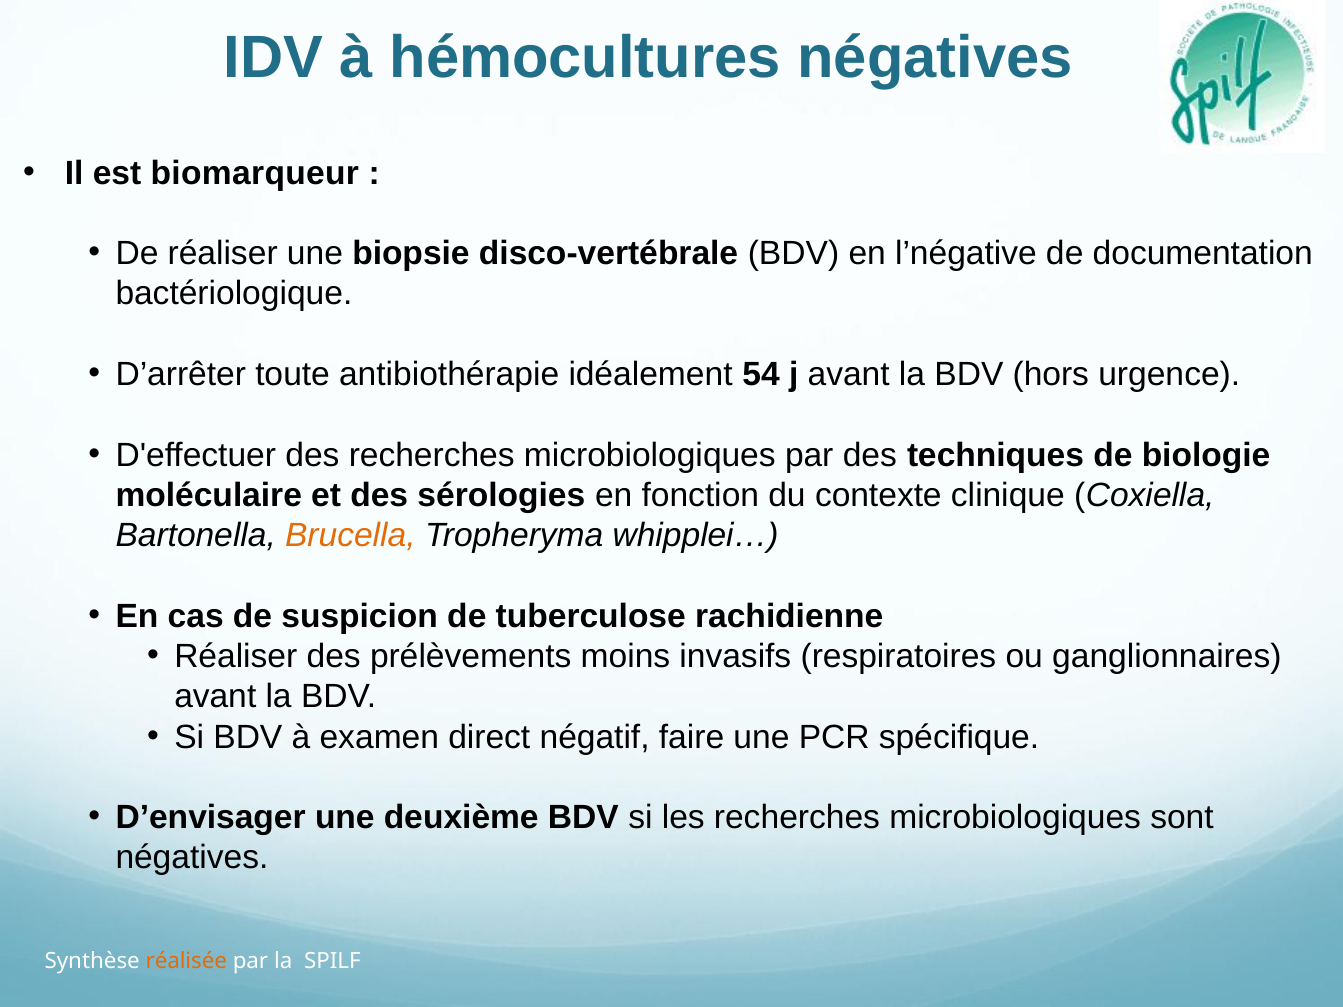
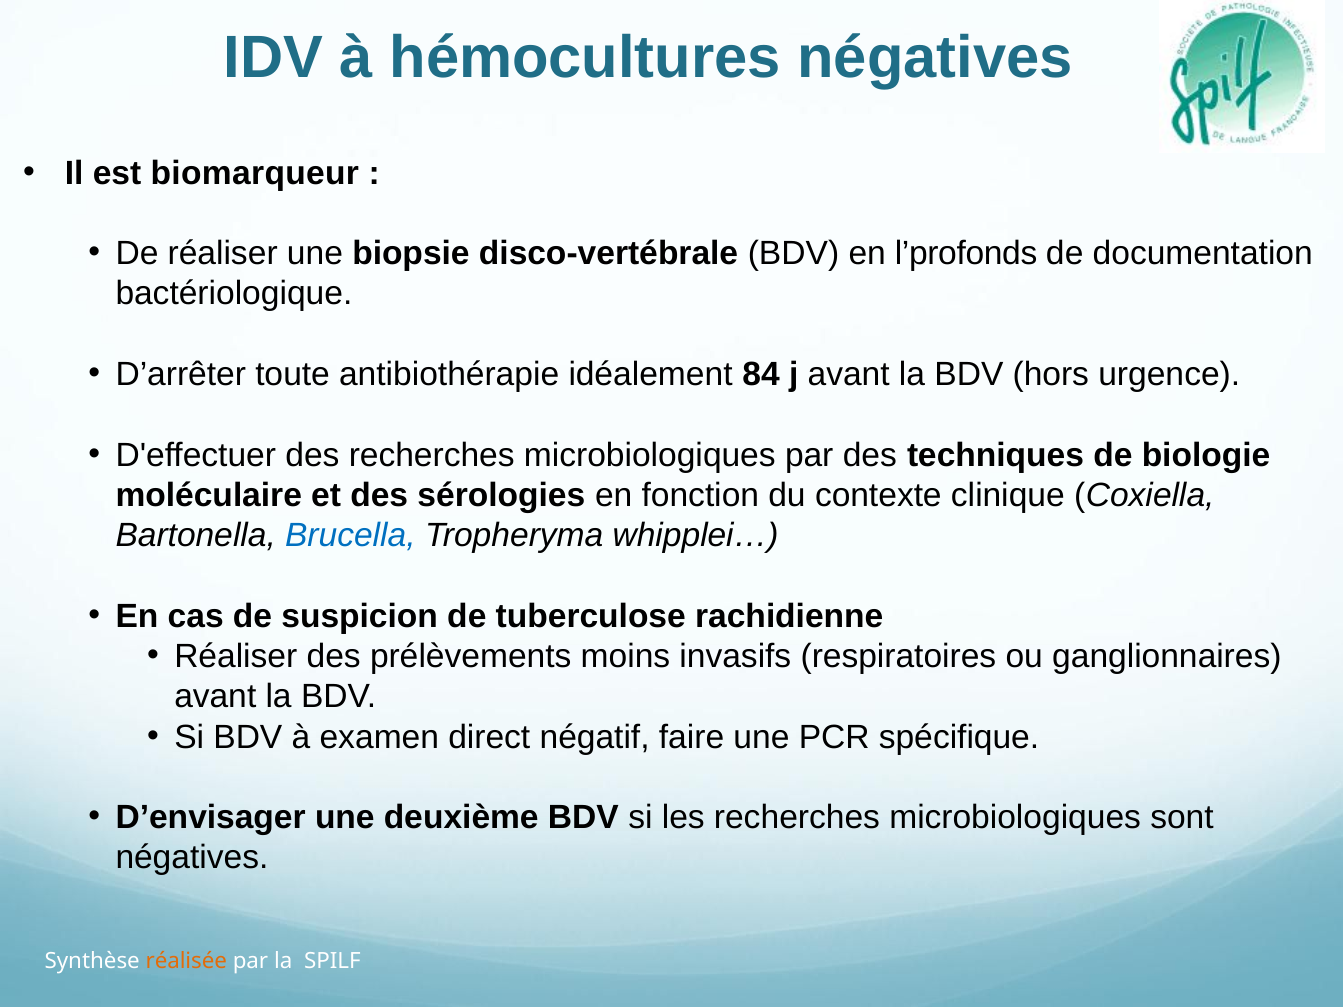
l’négative: l’négative -> l’profonds (966, 254)
54: 54 -> 84 (761, 375)
Brucella colour: orange -> blue (350, 536)
